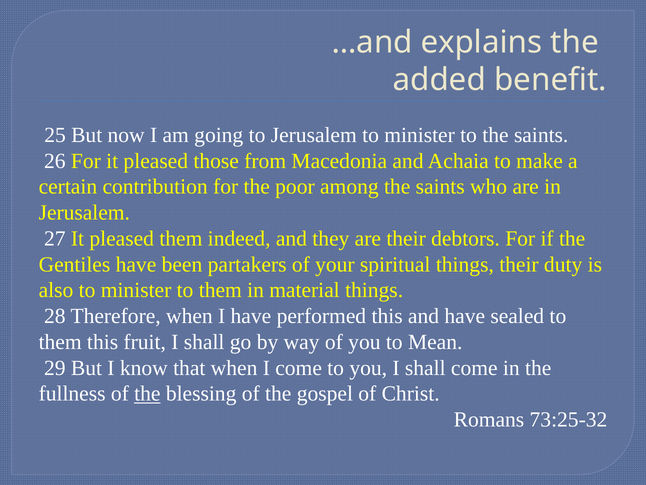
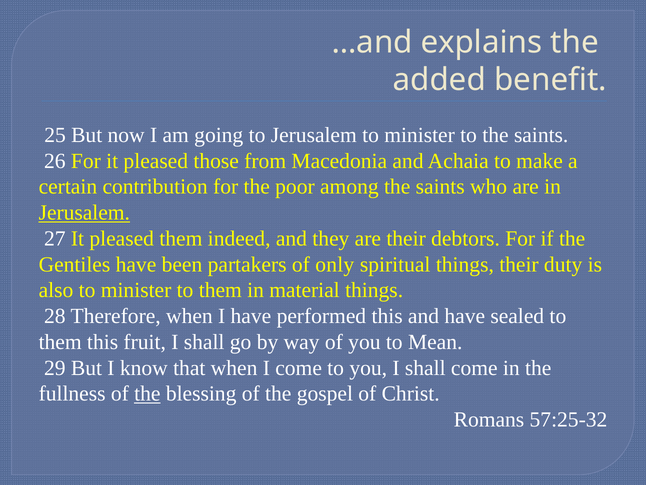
Jerusalem underline: none -> present (84, 213)
your: your -> only (335, 264)
73:25-32: 73:25-32 -> 57:25-32 (568, 419)
